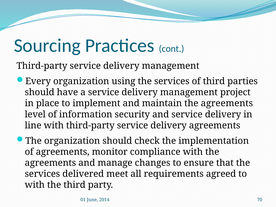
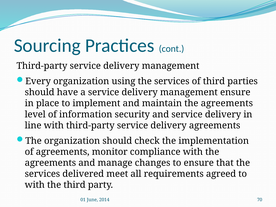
management project: project -> ensure (235, 92)
